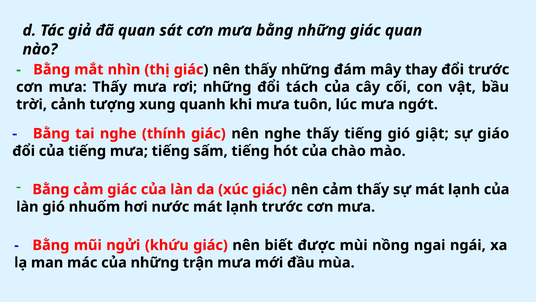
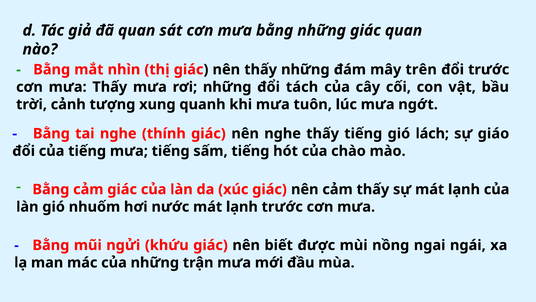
thay: thay -> trên (421, 69)
giật: giật -> lách (432, 133)
